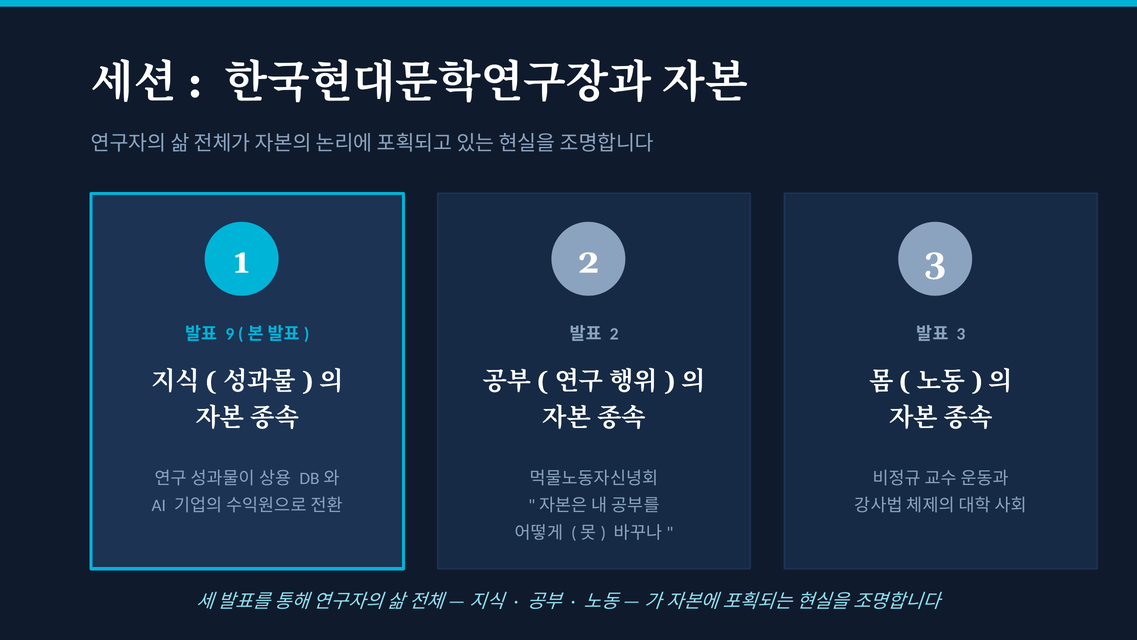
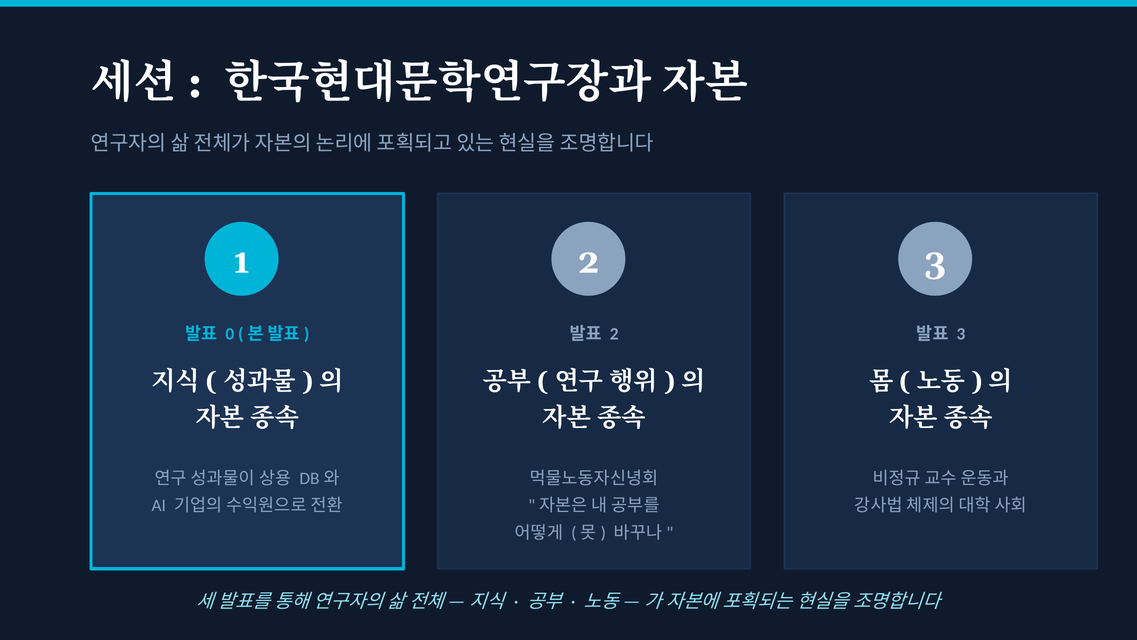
9: 9 -> 0 (230, 334)
